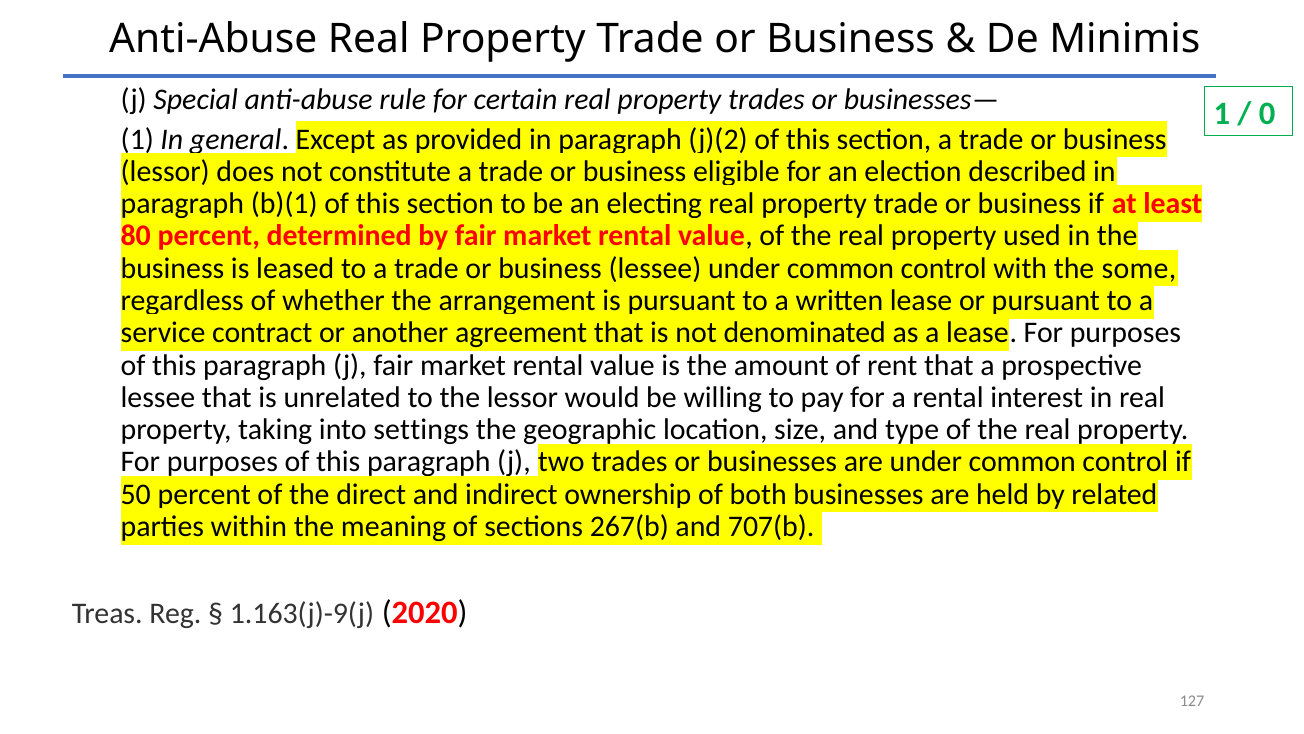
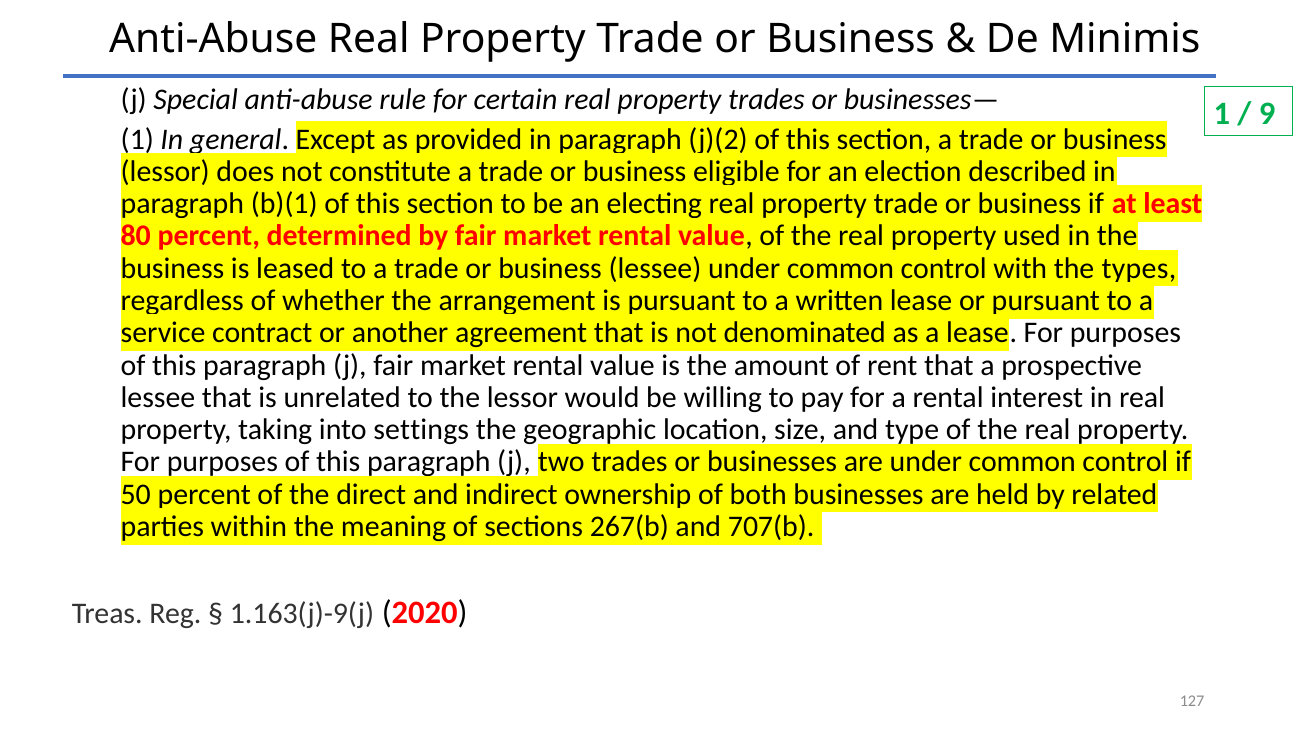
0: 0 -> 9 (1267, 114)
some: some -> types (1139, 268)
